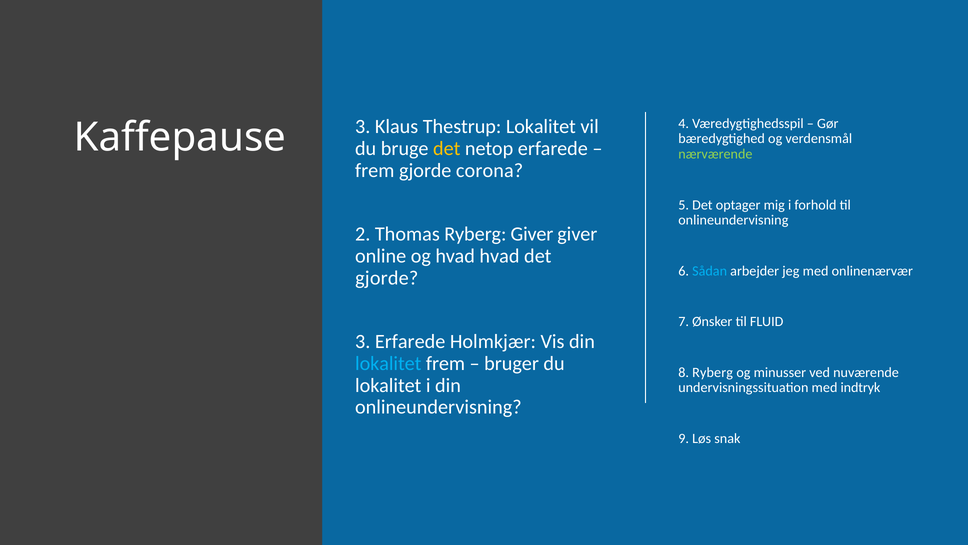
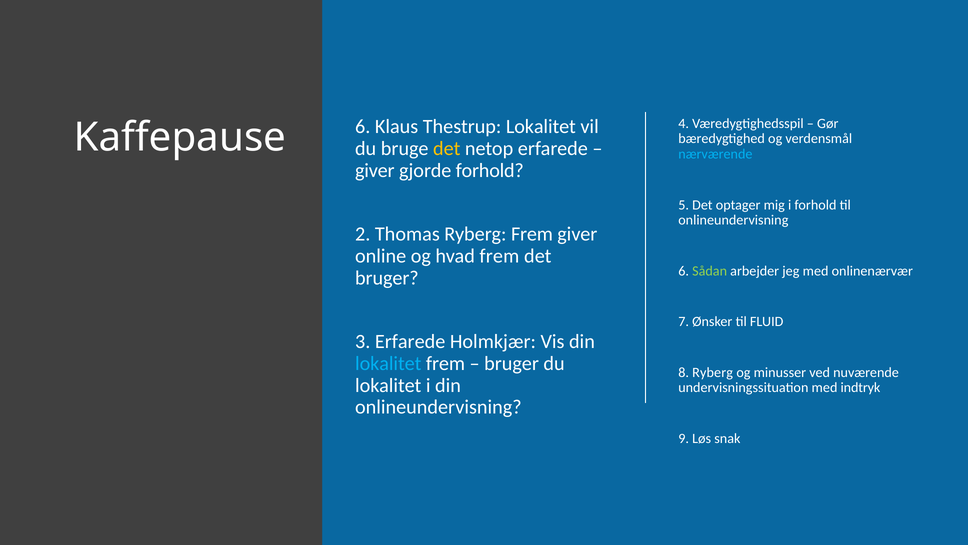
Kaffepause 3: 3 -> 6 (363, 127)
nærværende colour: light green -> light blue (715, 154)
frem: frem -> giver (375, 170)
gjorde corona: corona -> forhold (490, 170)
Ryberg Giver: Giver -> Frem (532, 234)
hvad hvad: hvad -> frem (499, 256)
Sådan colour: light blue -> light green (710, 271)
gjorde: gjorde -> bruger (387, 278)
